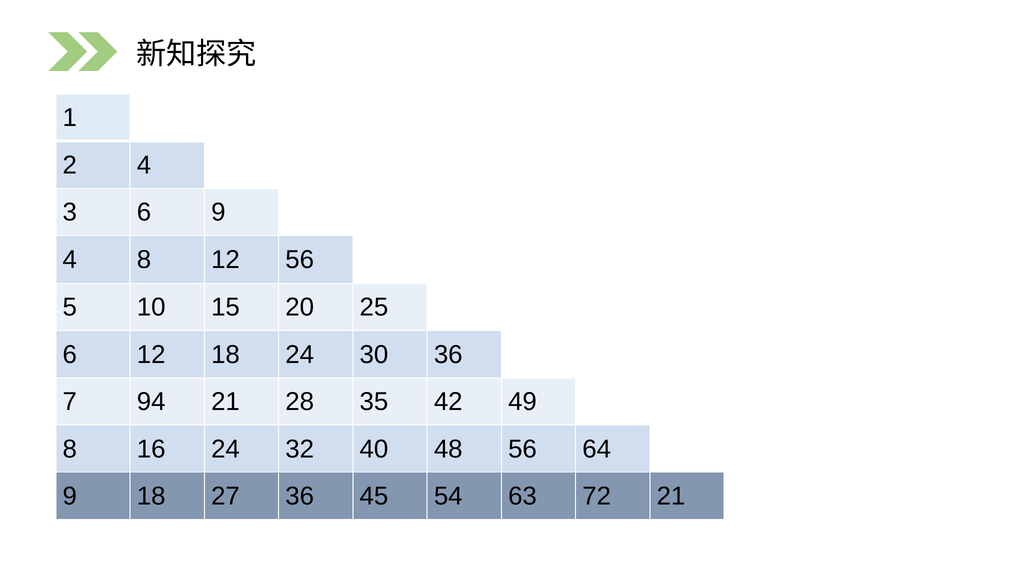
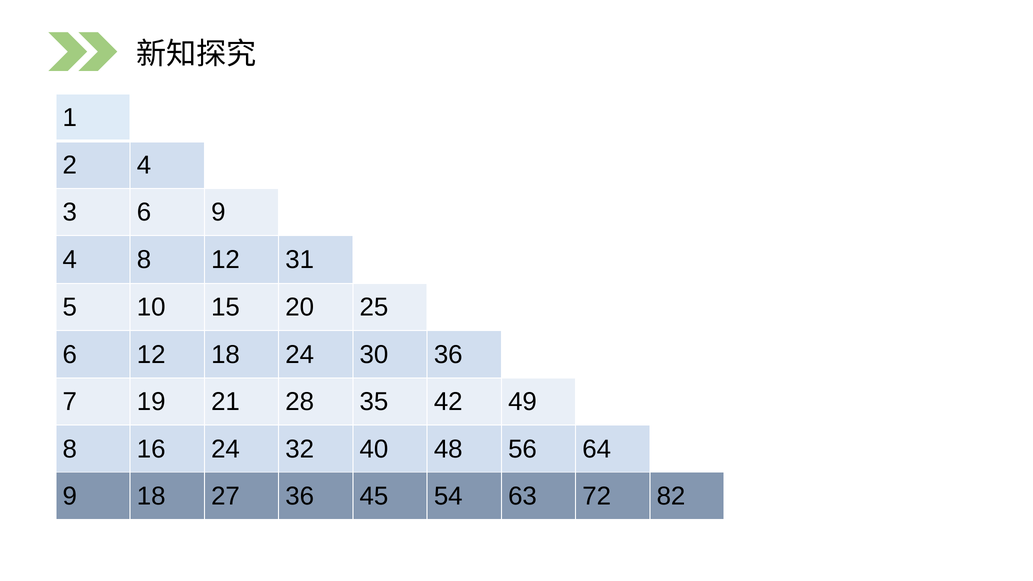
12 56: 56 -> 31 (300, 260)
94: 94 -> 19 (151, 402)
72 21: 21 -> 82 (671, 496)
